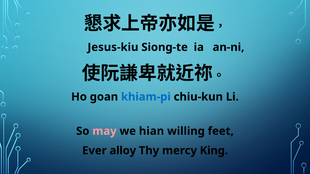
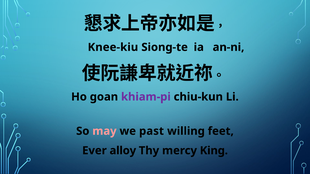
Jesus-kiu: Jesus-kiu -> Knee-kiu (113, 47)
khiam-pi colour: blue -> purple (146, 97)
hian: hian -> past (151, 131)
